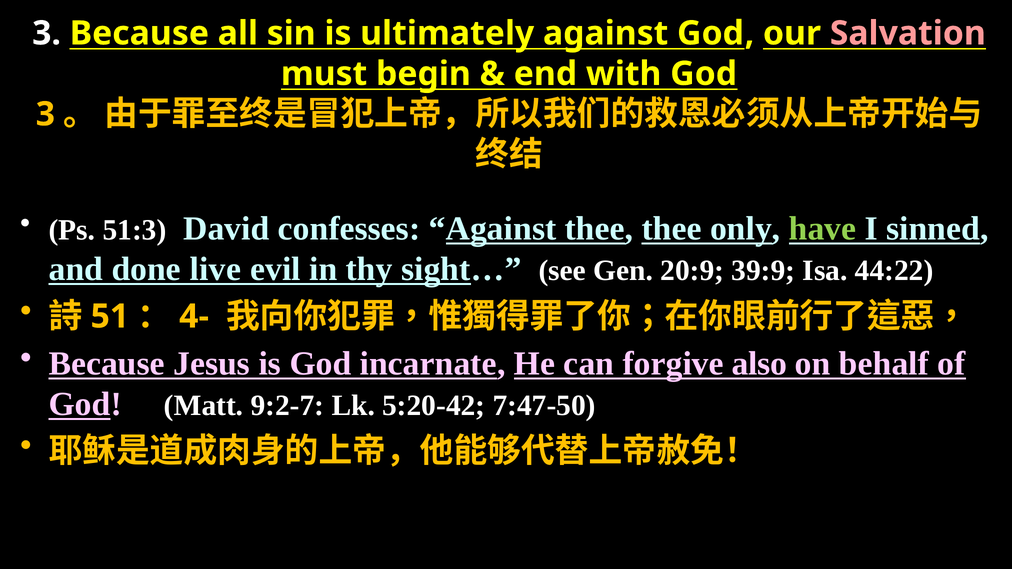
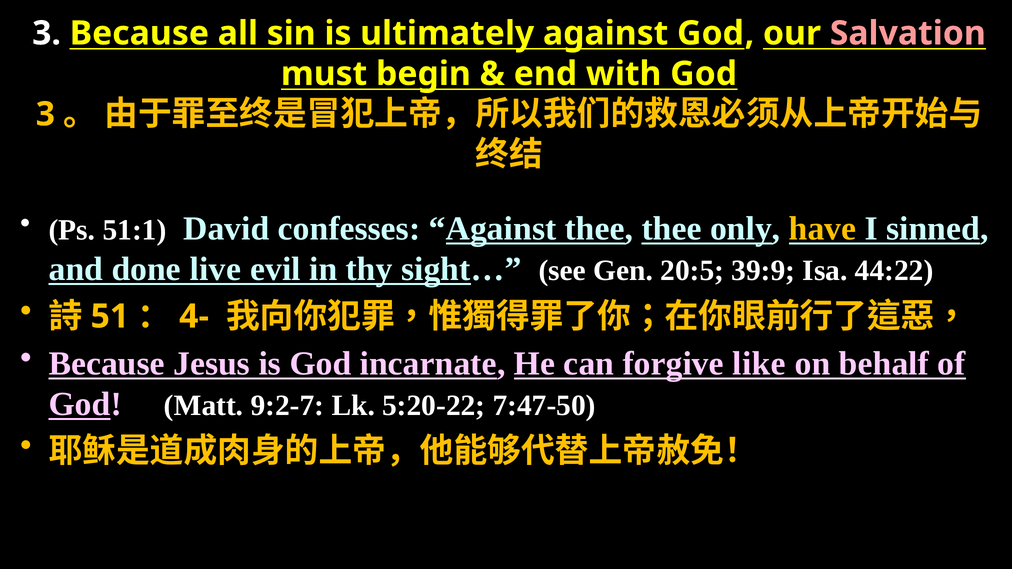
51:3: 51:3 -> 51:1 (135, 230)
have colour: light green -> yellow (823, 229)
20:9: 20:9 -> 20:5 (692, 271)
also: also -> like (759, 364)
5:20-42: 5:20-42 -> 5:20-22 (434, 406)
